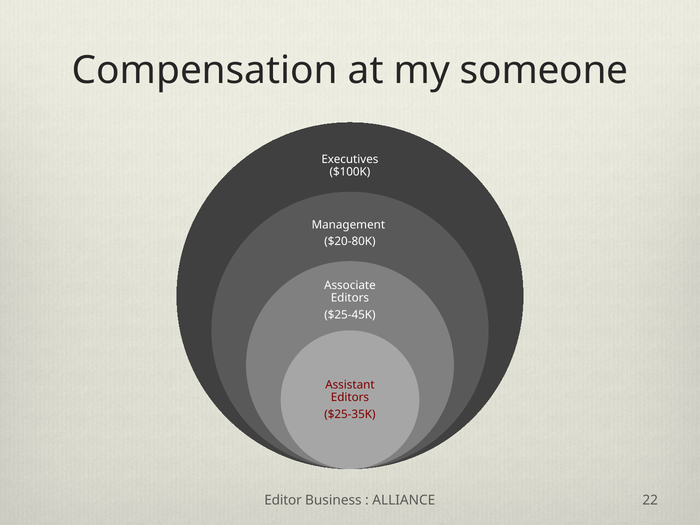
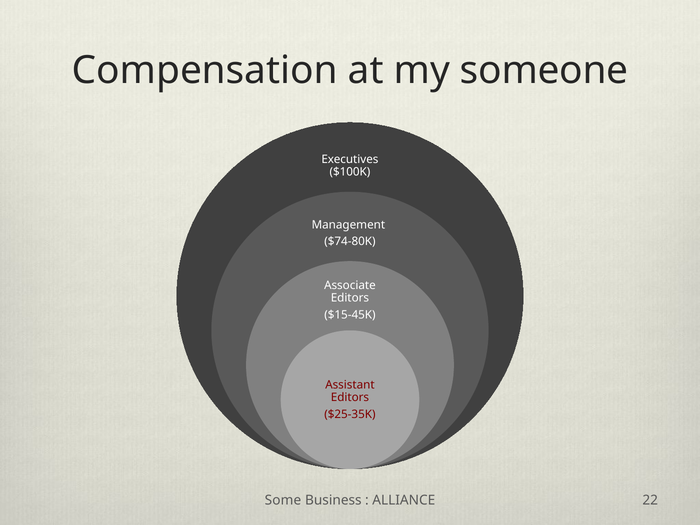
$20-80K: $20-80K -> $74-80K (350, 242)
$25-45K: $25-45K -> $15-45K (350, 315)
Editor: Editor -> Some (283, 500)
